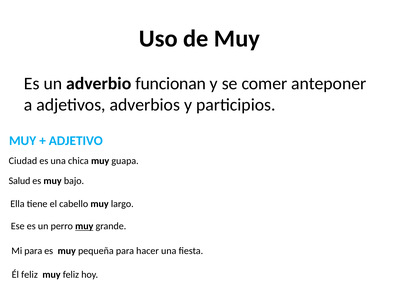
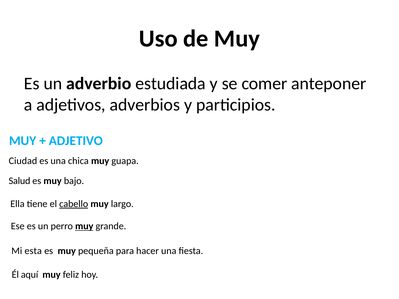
funcionan: funcionan -> estudiada (171, 84)
cabello underline: none -> present (74, 204)
Mi para: para -> esta (33, 251)
Él feliz: feliz -> aquí (30, 275)
